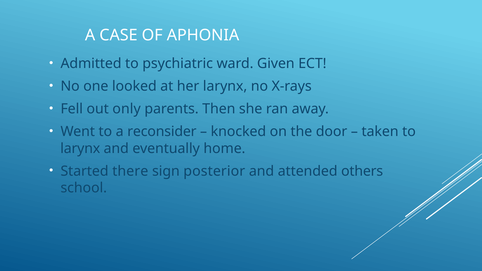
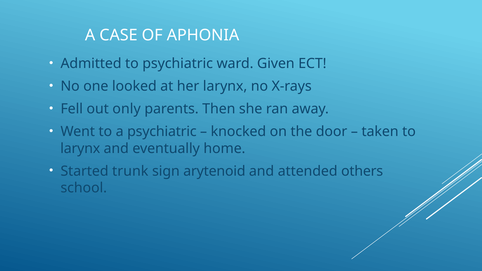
a reconsider: reconsider -> psychiatric (162, 132)
there: there -> trunk (130, 171)
posterior: posterior -> arytenoid (214, 171)
